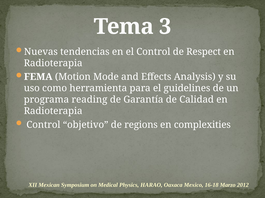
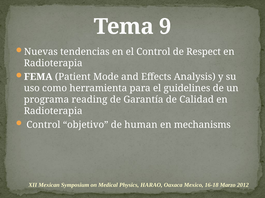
3: 3 -> 9 (165, 27)
Motion: Motion -> Patient (73, 77)
regions: regions -> human (141, 125)
complexities: complexities -> mechanisms (202, 125)
